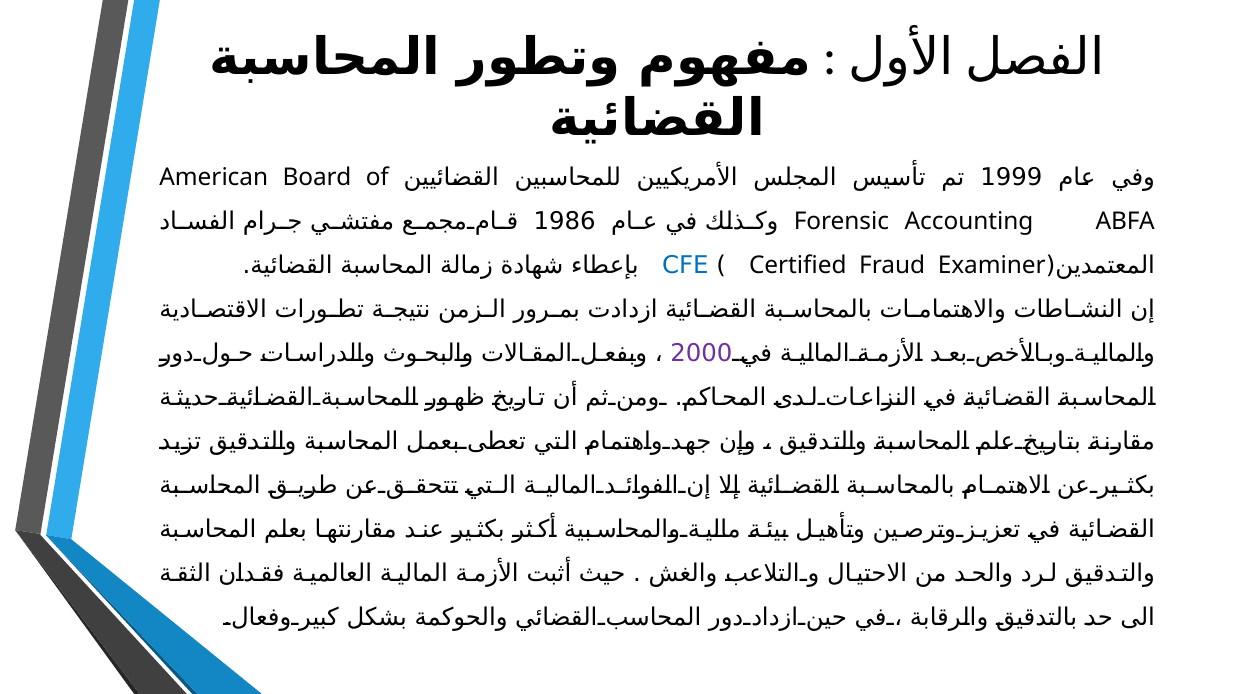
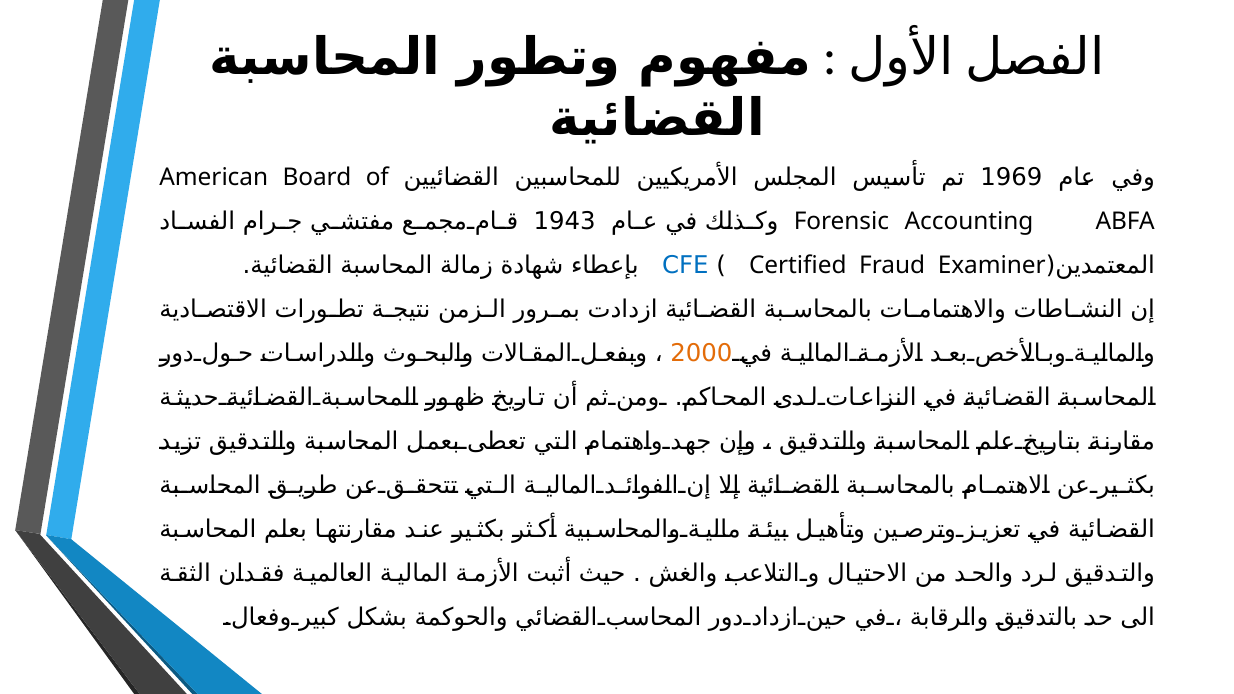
1999: 1999 -> 1969 (1011, 178)
1986: 1986 -> 1943 (565, 222)
2000 colour: purple -> orange (701, 354)
